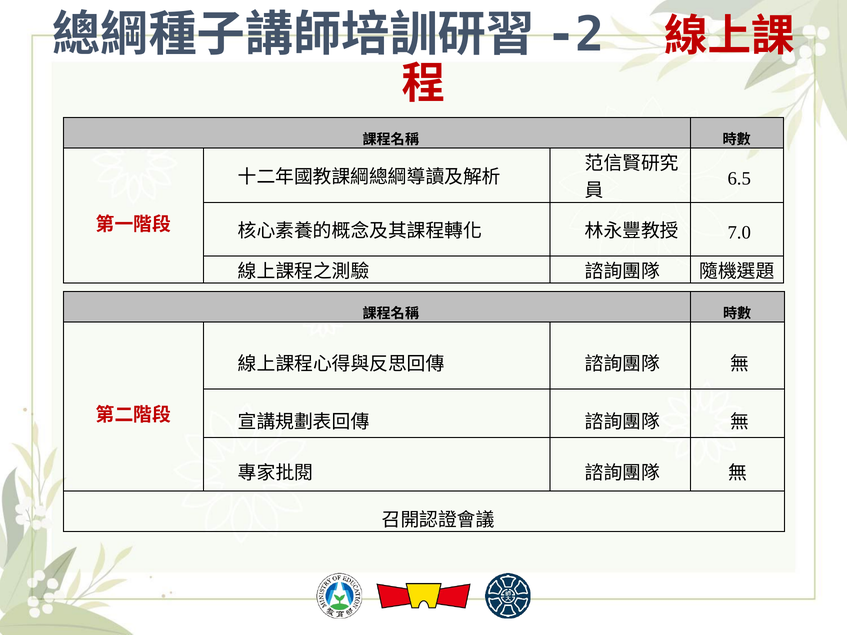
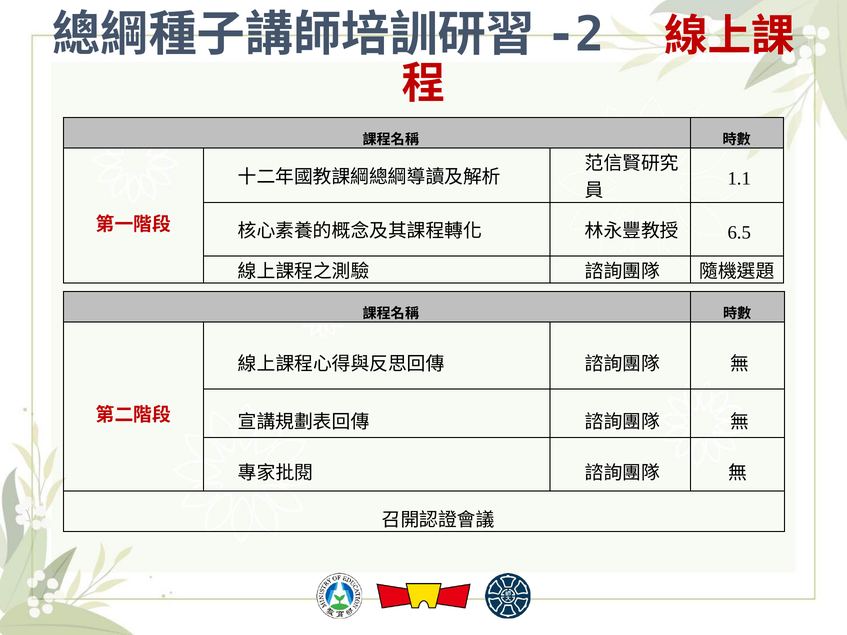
6.5: 6.5 -> 1.1 (739, 179)
7.0: 7.0 -> 6.5 (739, 232)
